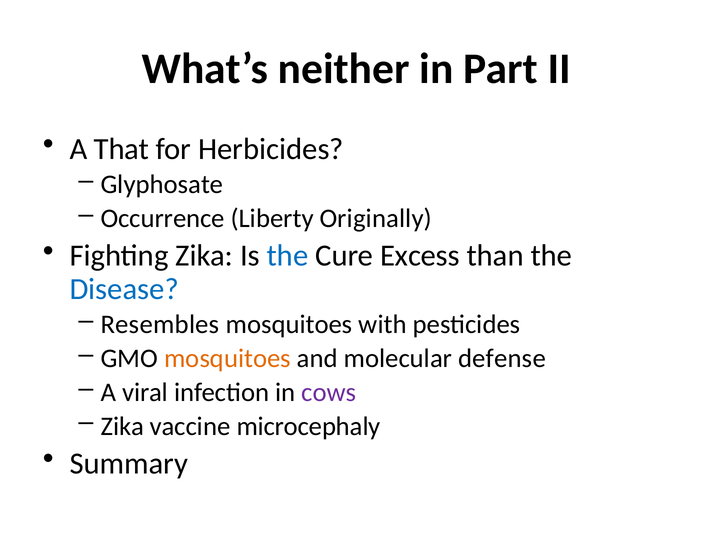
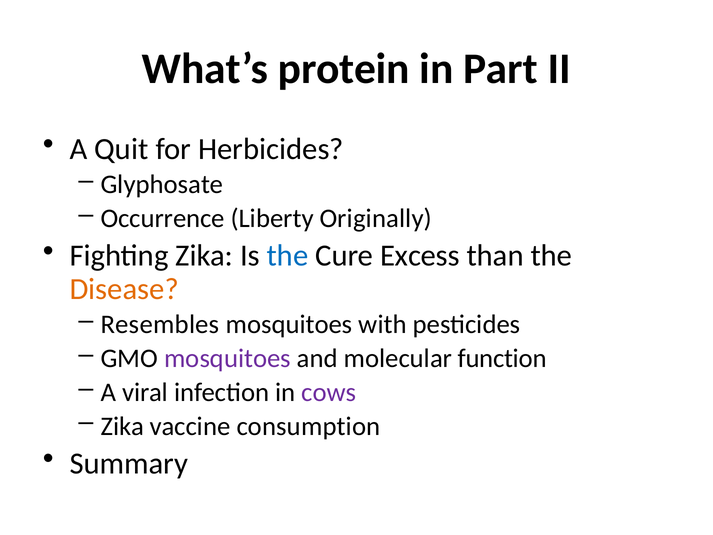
neither: neither -> protein (344, 69)
That: That -> Quit (121, 149)
Disease colour: blue -> orange (124, 289)
mosquitoes colour: orange -> purple (227, 358)
defense: defense -> function (502, 358)
microcephaly: microcephaly -> consumption (308, 426)
